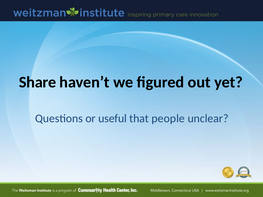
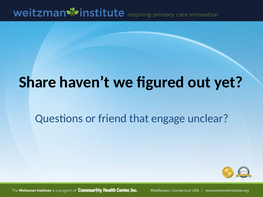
useful: useful -> friend (113, 119)
people: people -> engage (168, 119)
